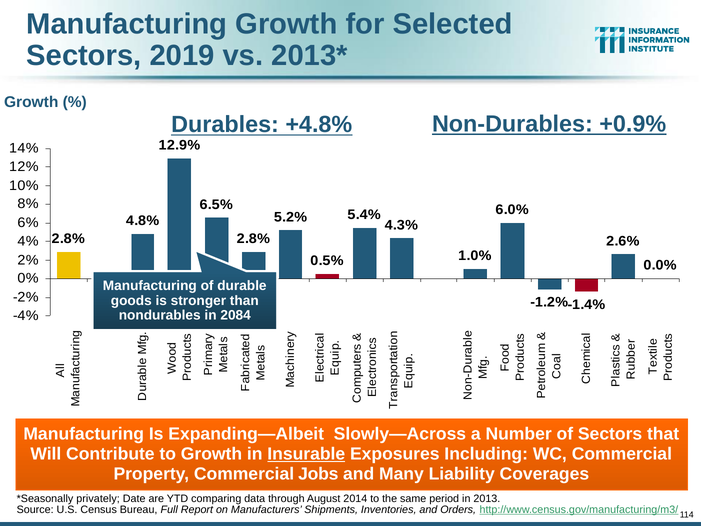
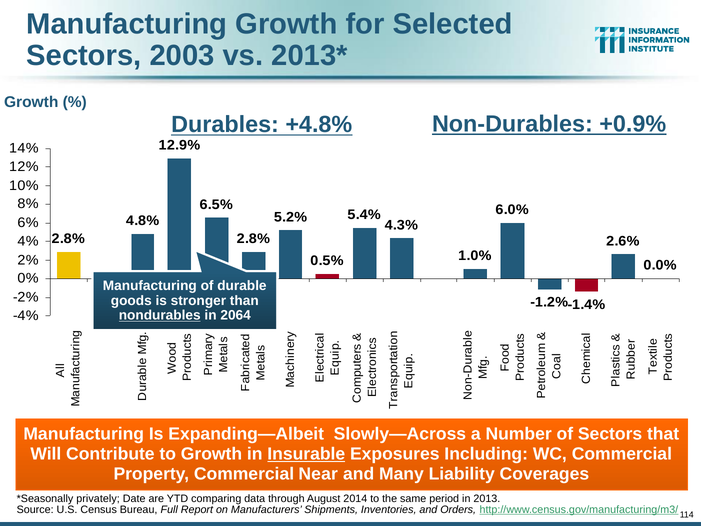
2019: 2019 -> 2003 (182, 55)
nondurables underline: none -> present (160, 315)
2084: 2084 -> 2064 (236, 315)
Jobs: Jobs -> Near (318, 474)
